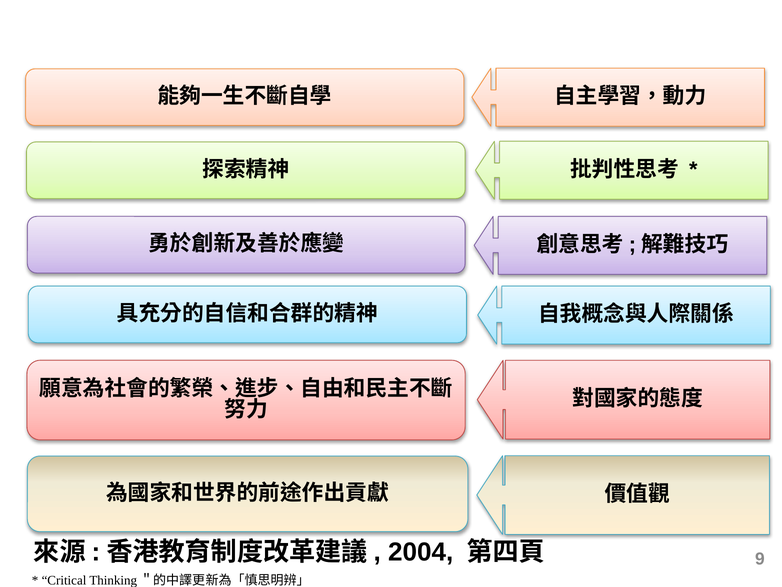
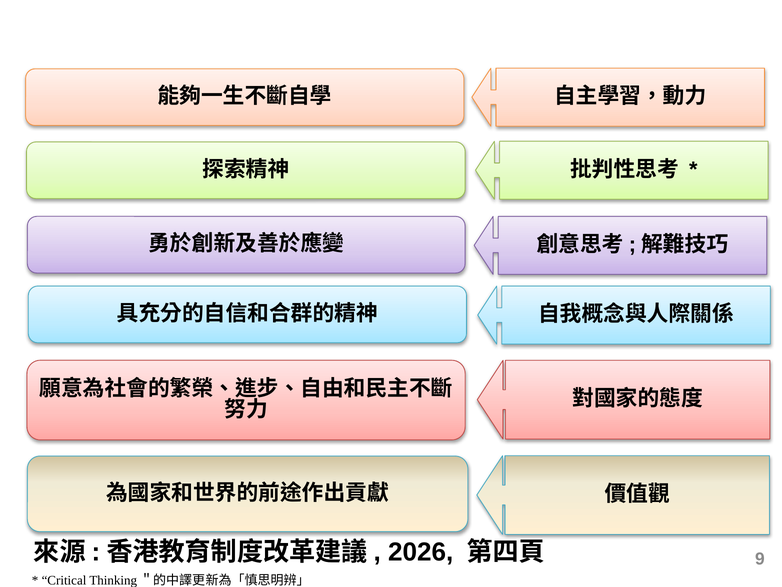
2004: 2004 -> 2026 (421, 552)
